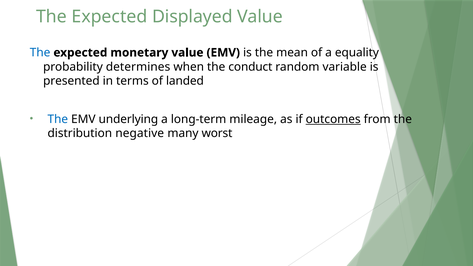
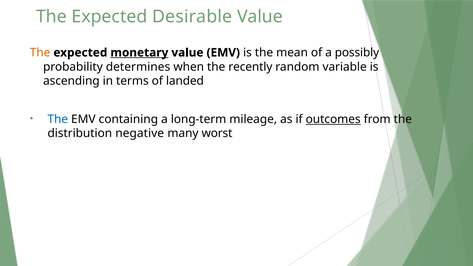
Displayed: Displayed -> Desirable (192, 17)
The colour: blue -> orange (40, 53)
monetary underline: none -> present (139, 53)
equality: equality -> possibly (357, 53)
conduct: conduct -> recently (250, 67)
presented: presented -> ascending (71, 81)
underlying: underlying -> containing (128, 119)
